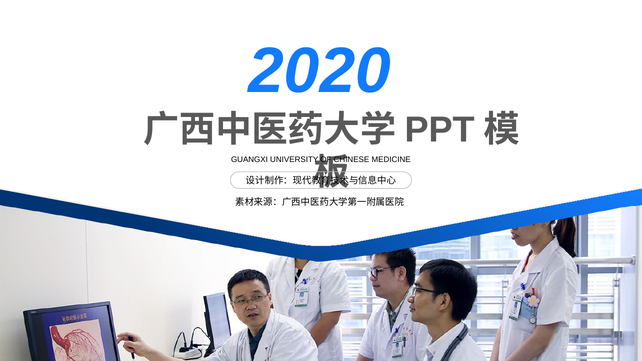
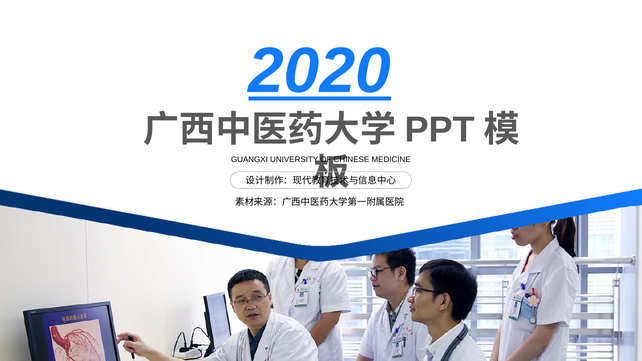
2020 underline: none -> present (320, 71)
